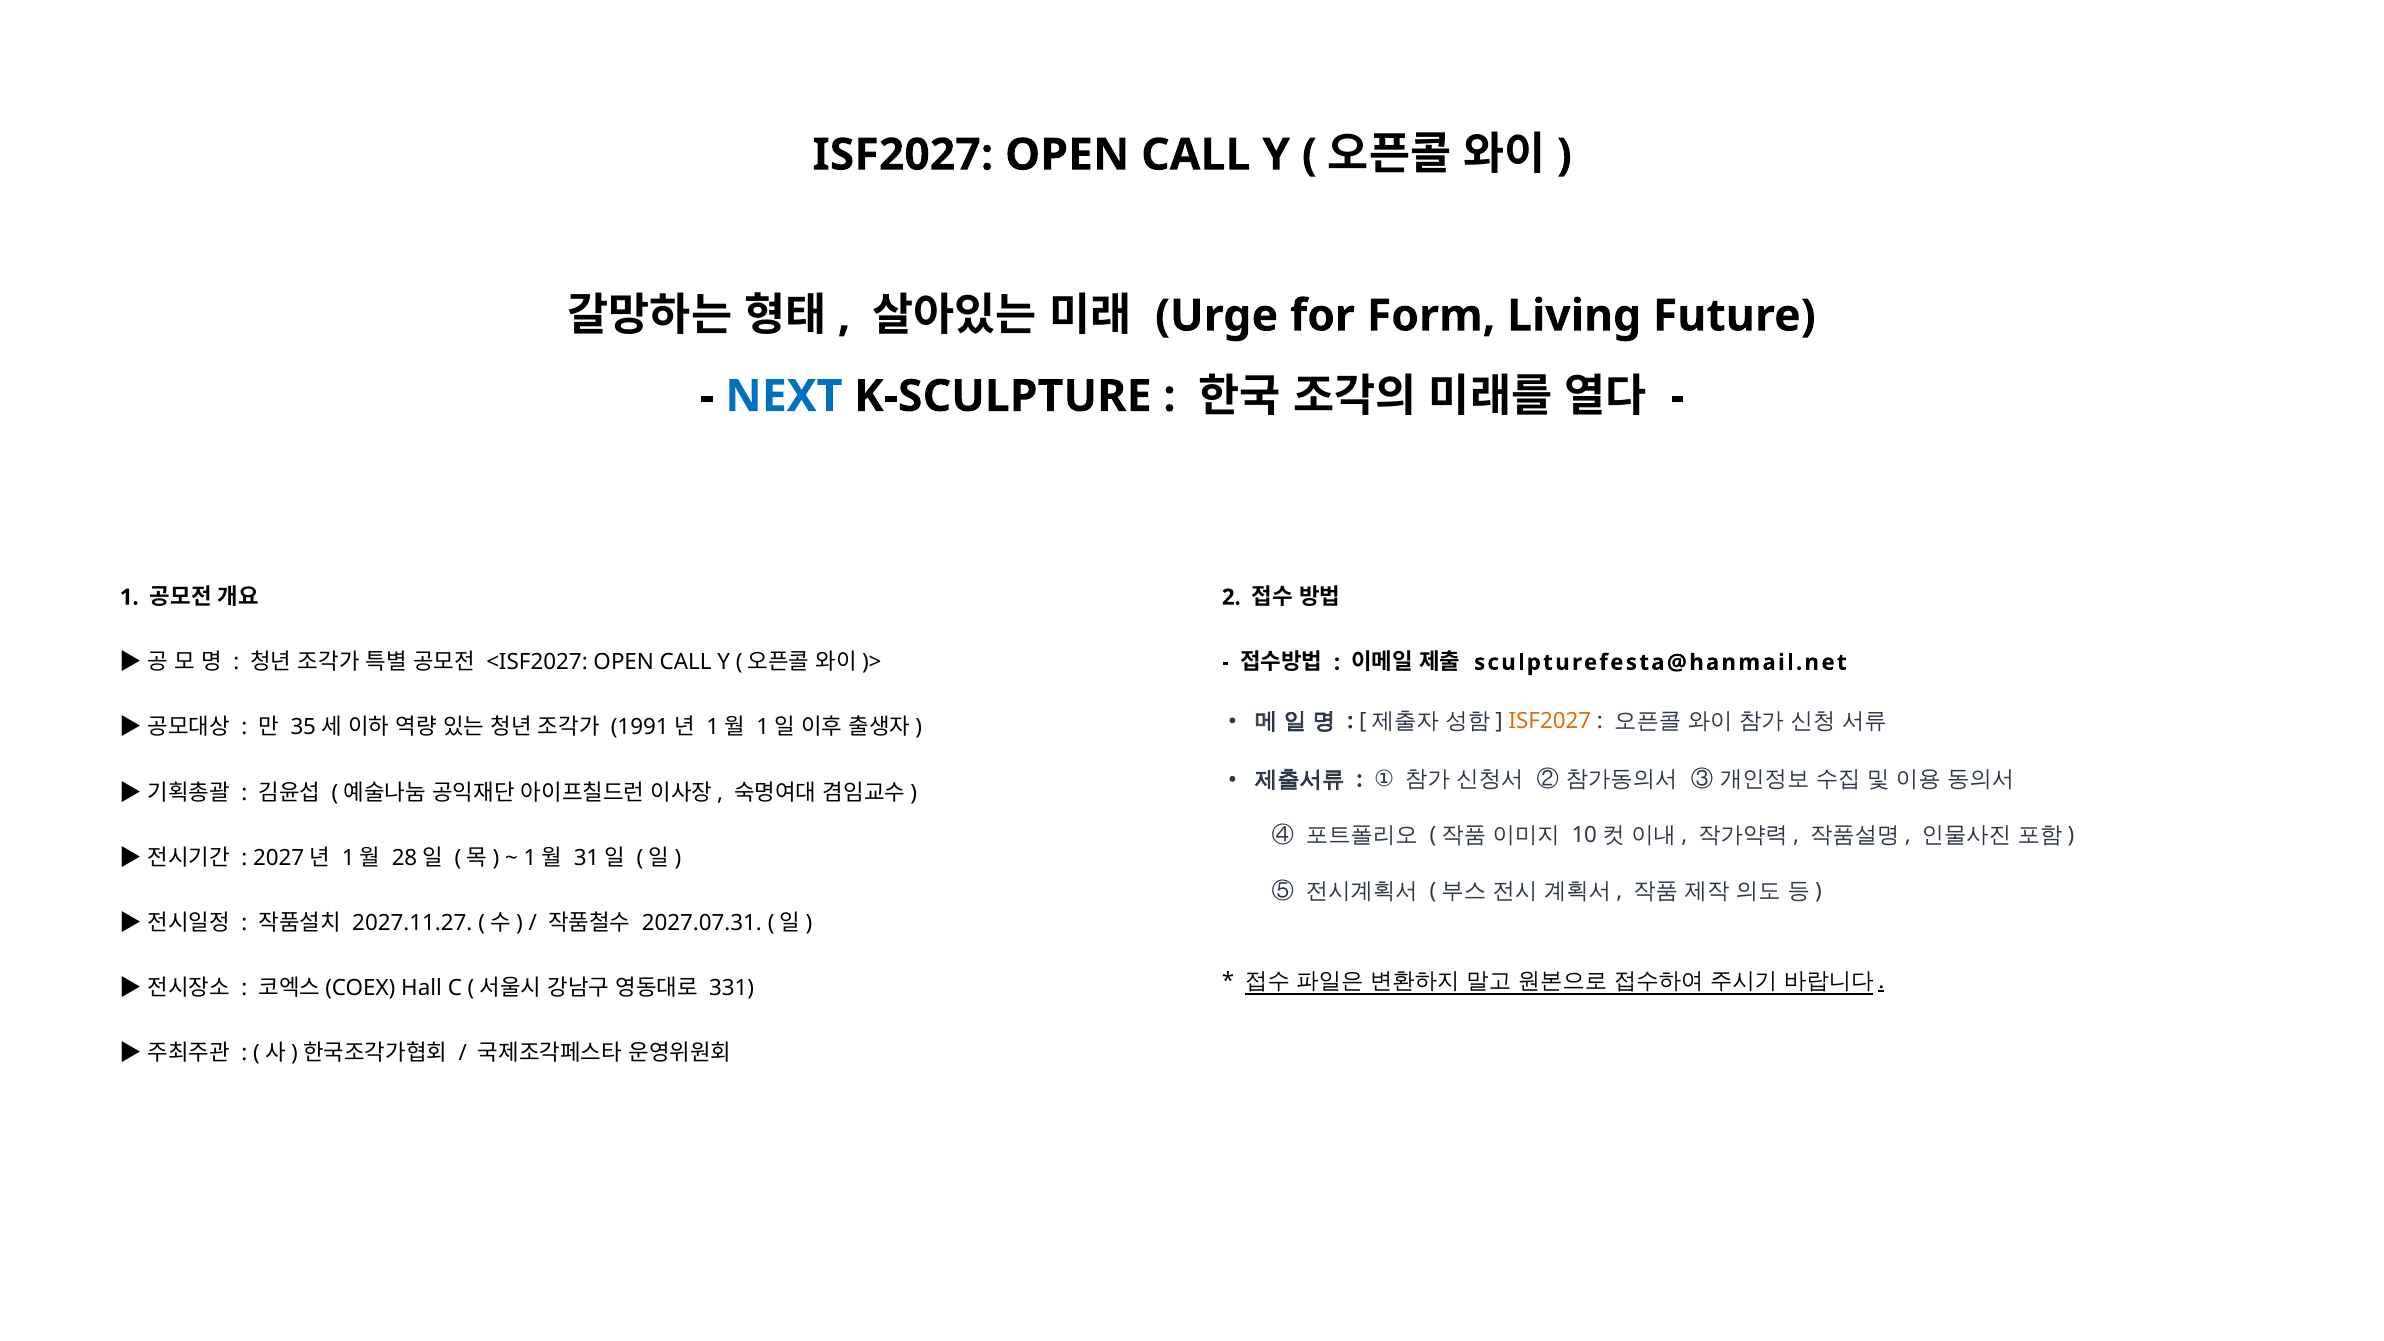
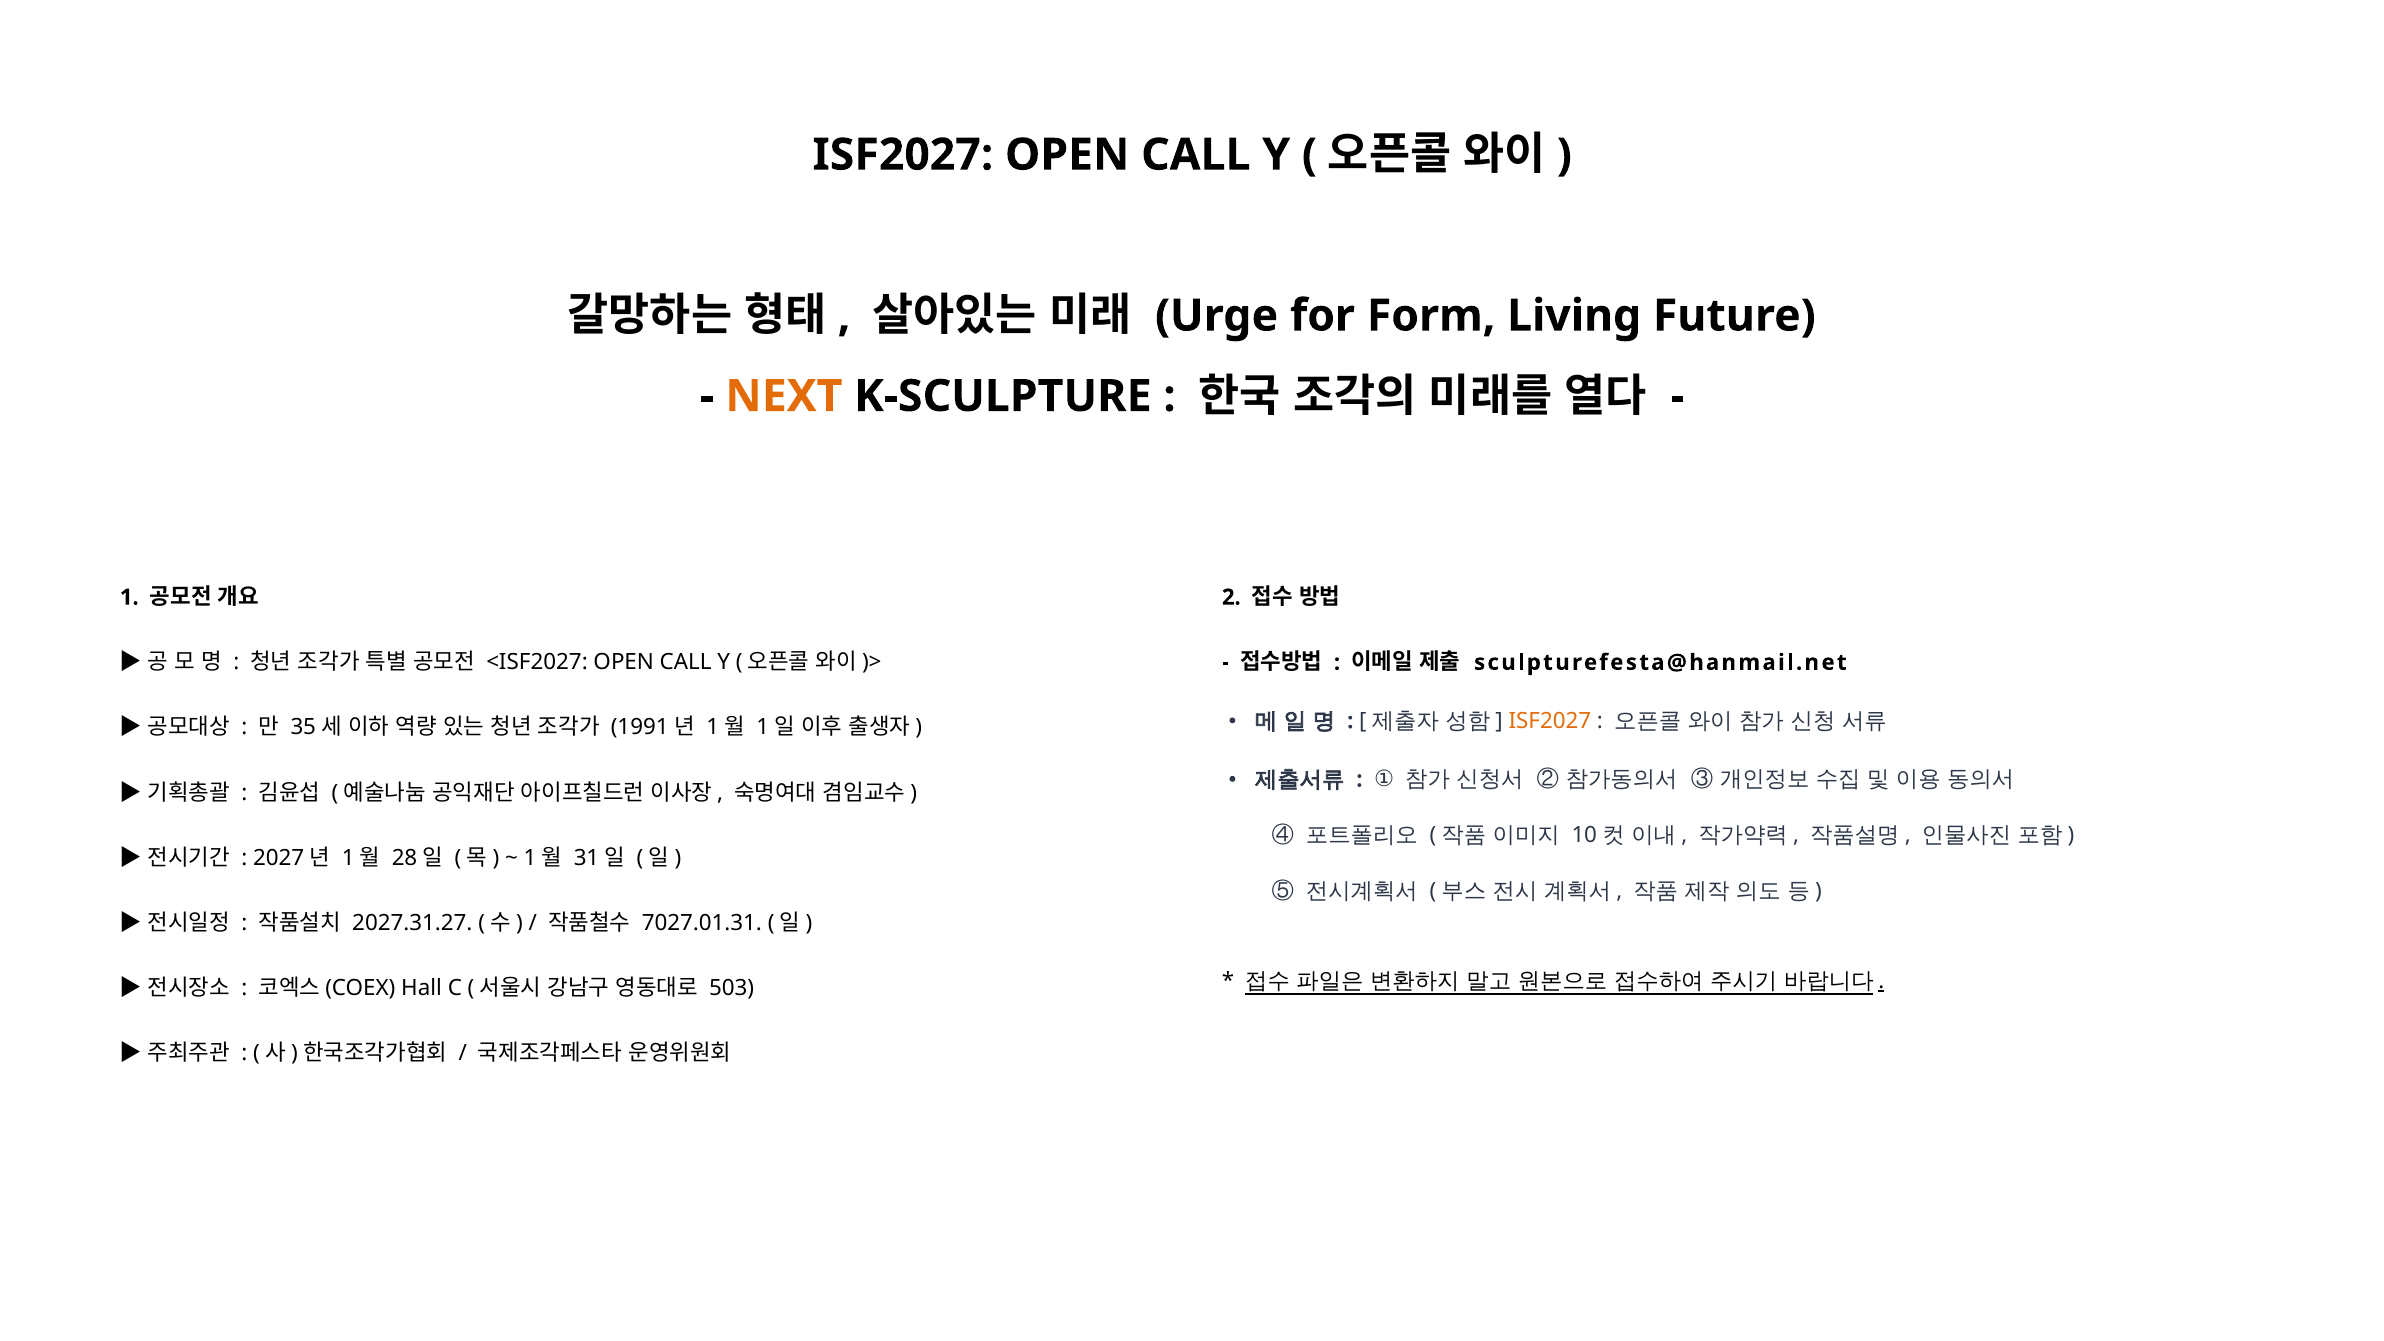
NEXT colour: blue -> orange (784, 396)
2027.11.27: 2027.11.27 -> 2027.31.27 (412, 923)
2027.07.31: 2027.07.31 -> 7027.01.31 (702, 923)
331: 331 -> 503 (732, 988)
